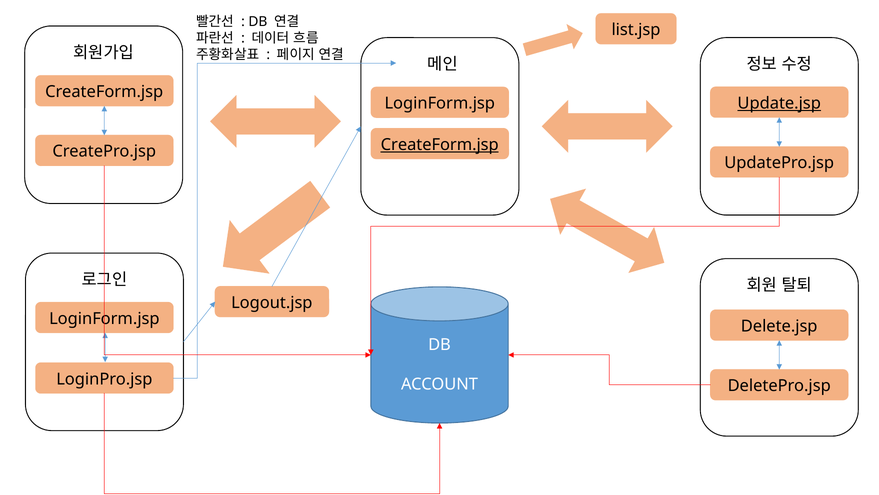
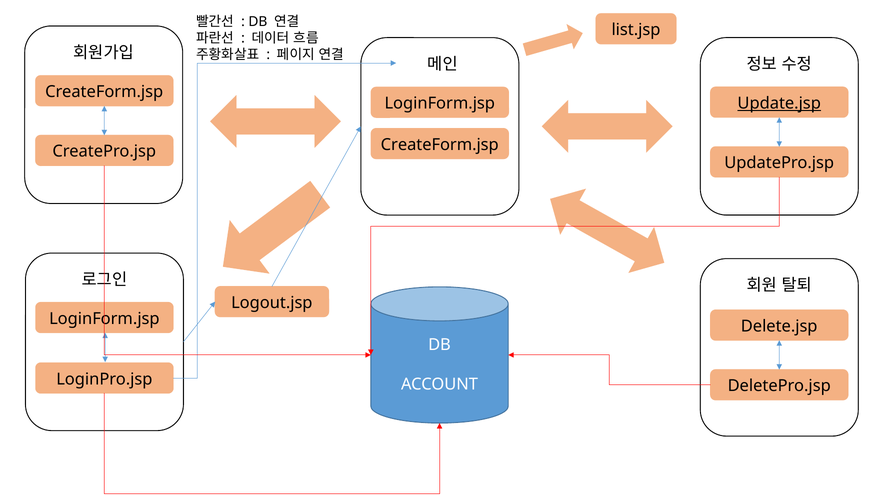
CreateForm.jsp underline: present -> none (440, 145)
